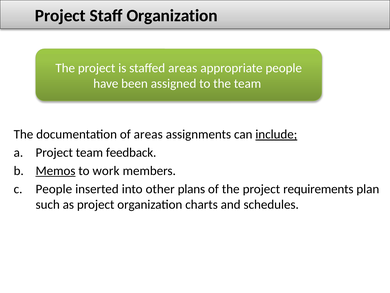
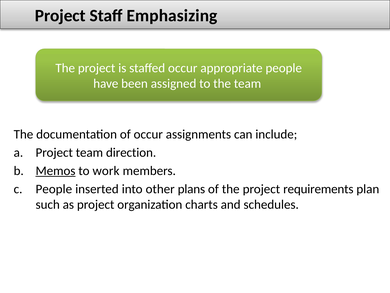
Staff Organization: Organization -> Emphasizing (172, 16)
staffed areas: areas -> occur (183, 68)
of areas: areas -> occur (148, 134)
include underline: present -> none (276, 134)
feedback: feedback -> direction (131, 152)
